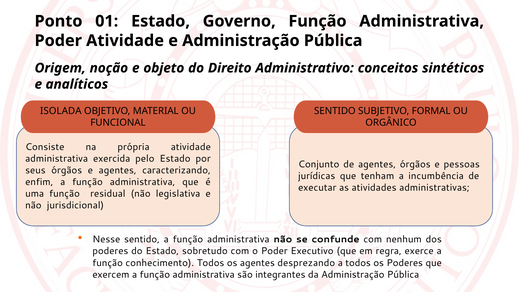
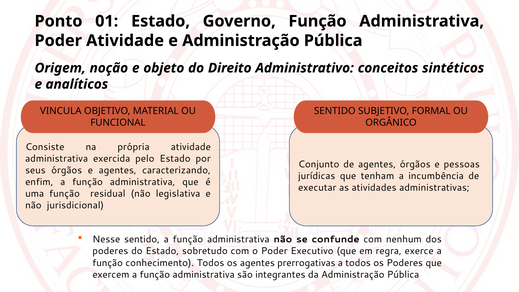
ISOLADA: ISOLADA -> VINCULA (61, 111)
desprezando: desprezando -> prerrogativas (306, 263)
